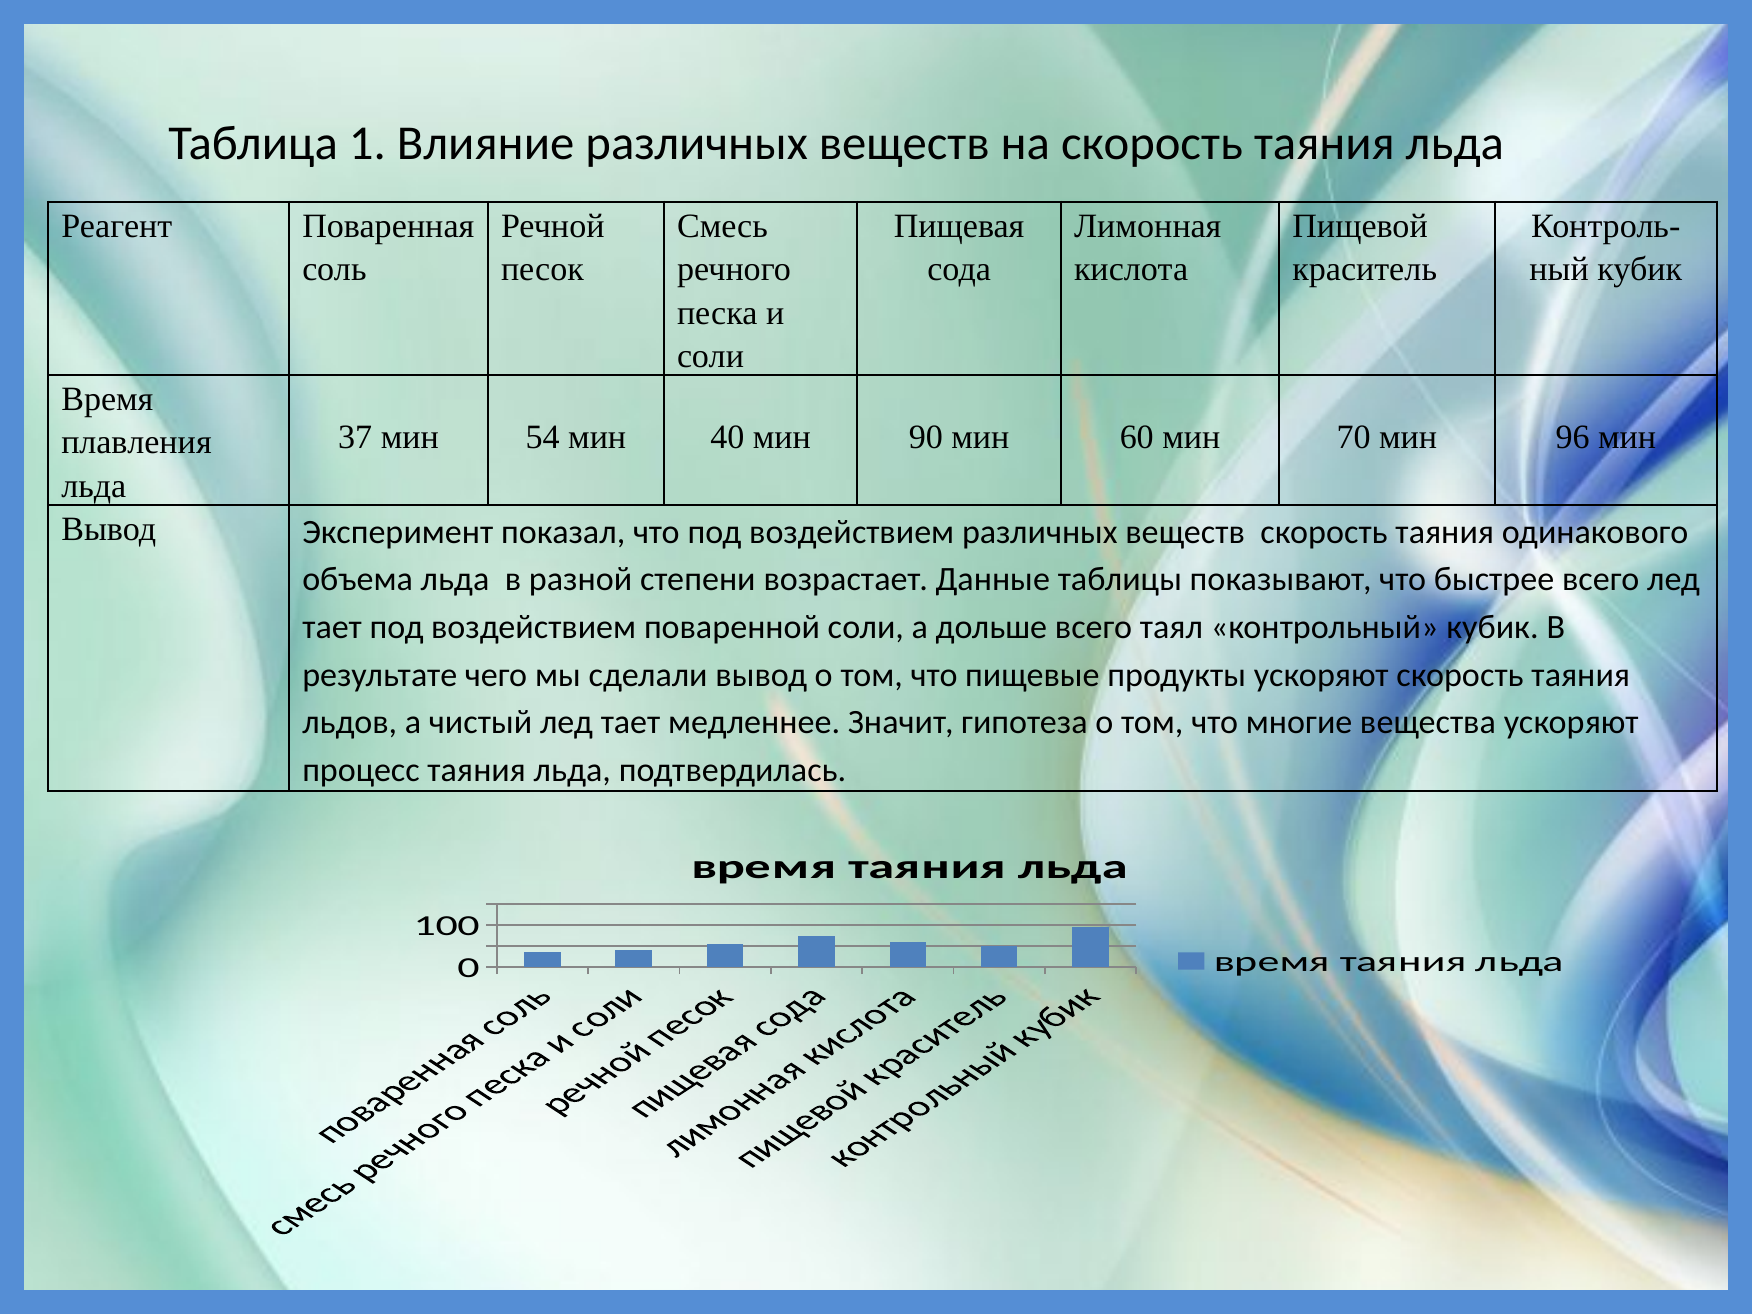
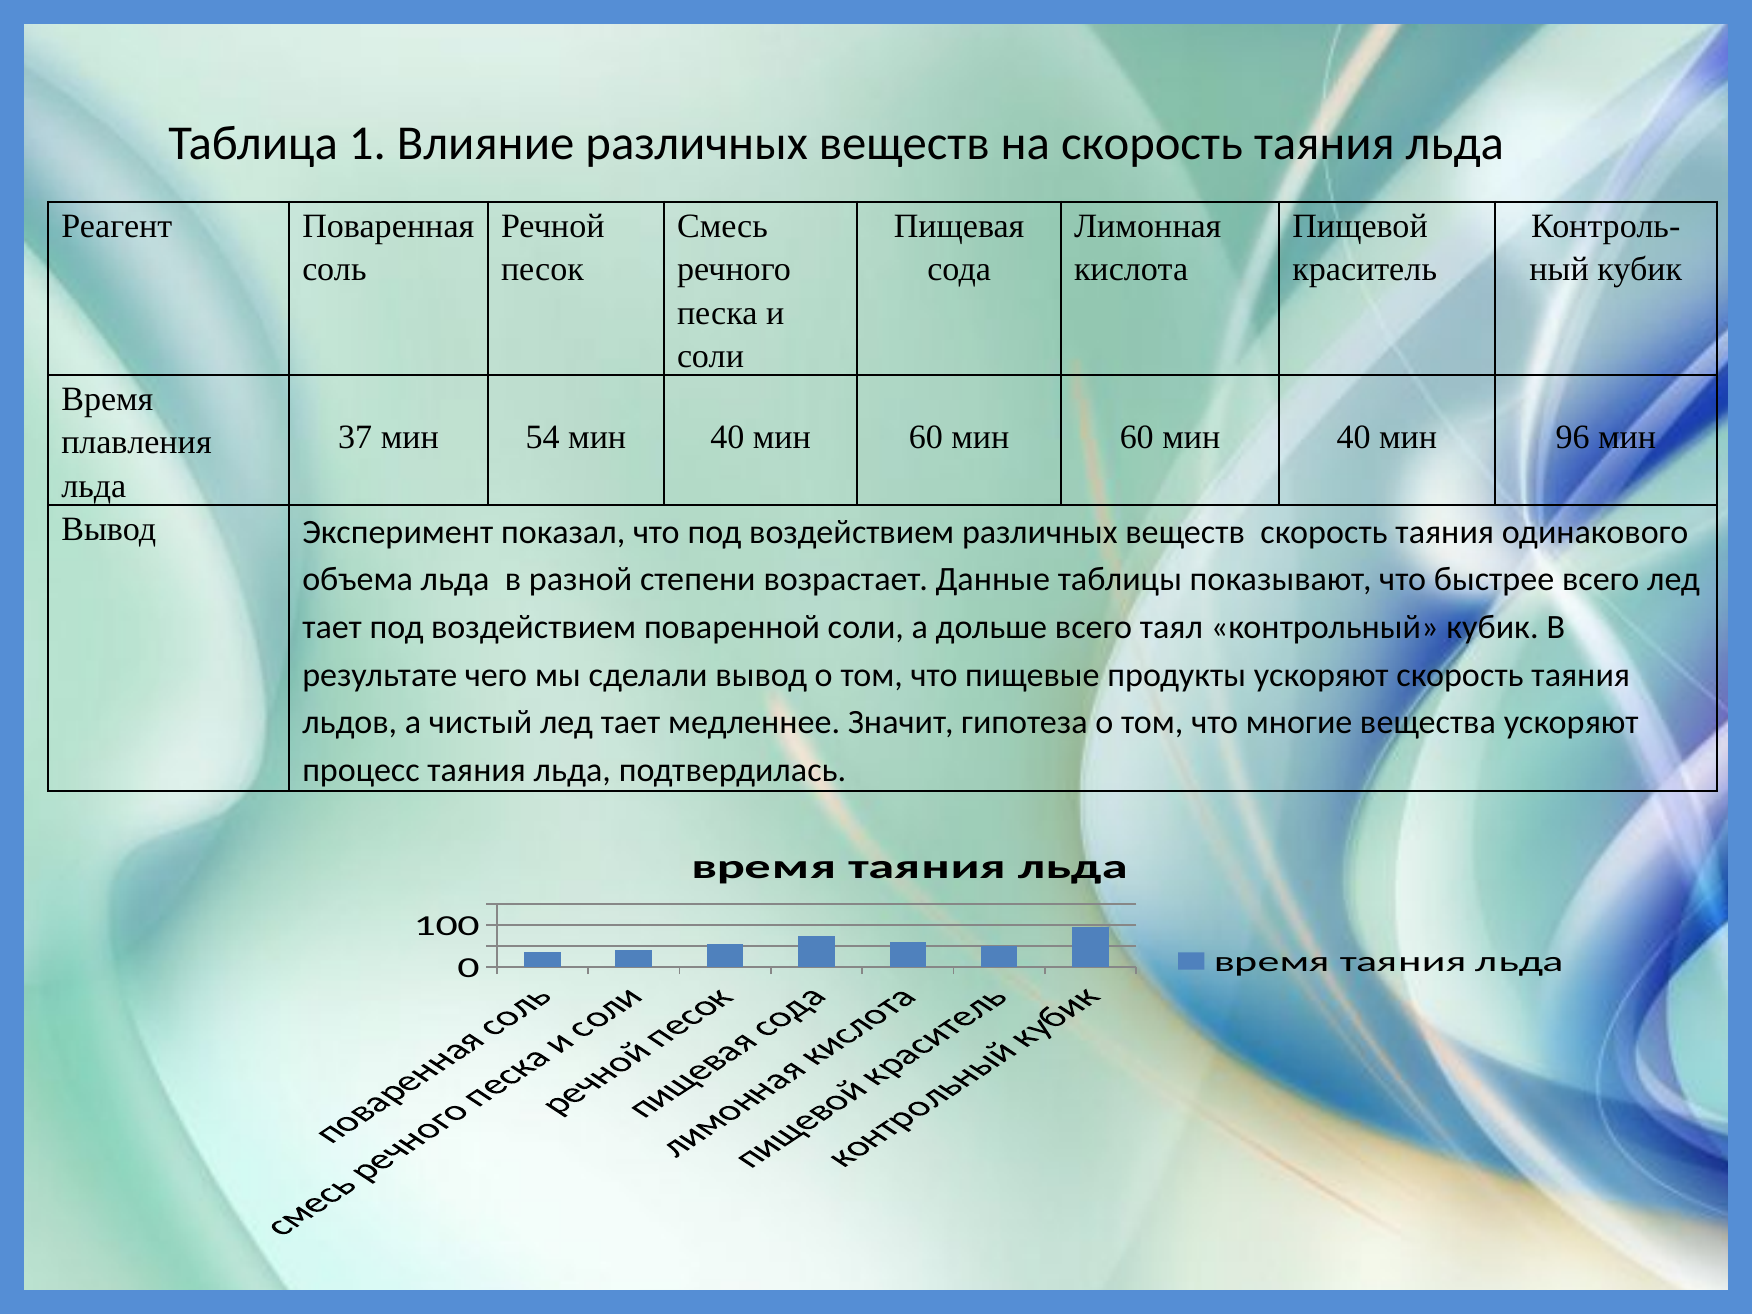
40 мин 90: 90 -> 60 (926, 437)
60 мин 70: 70 -> 40 (1354, 437)
